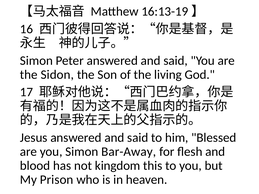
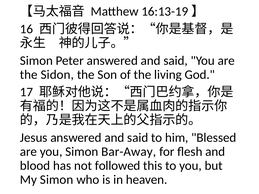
kingdom: kingdom -> followed (118, 166)
My Prison: Prison -> Simon (57, 180)
